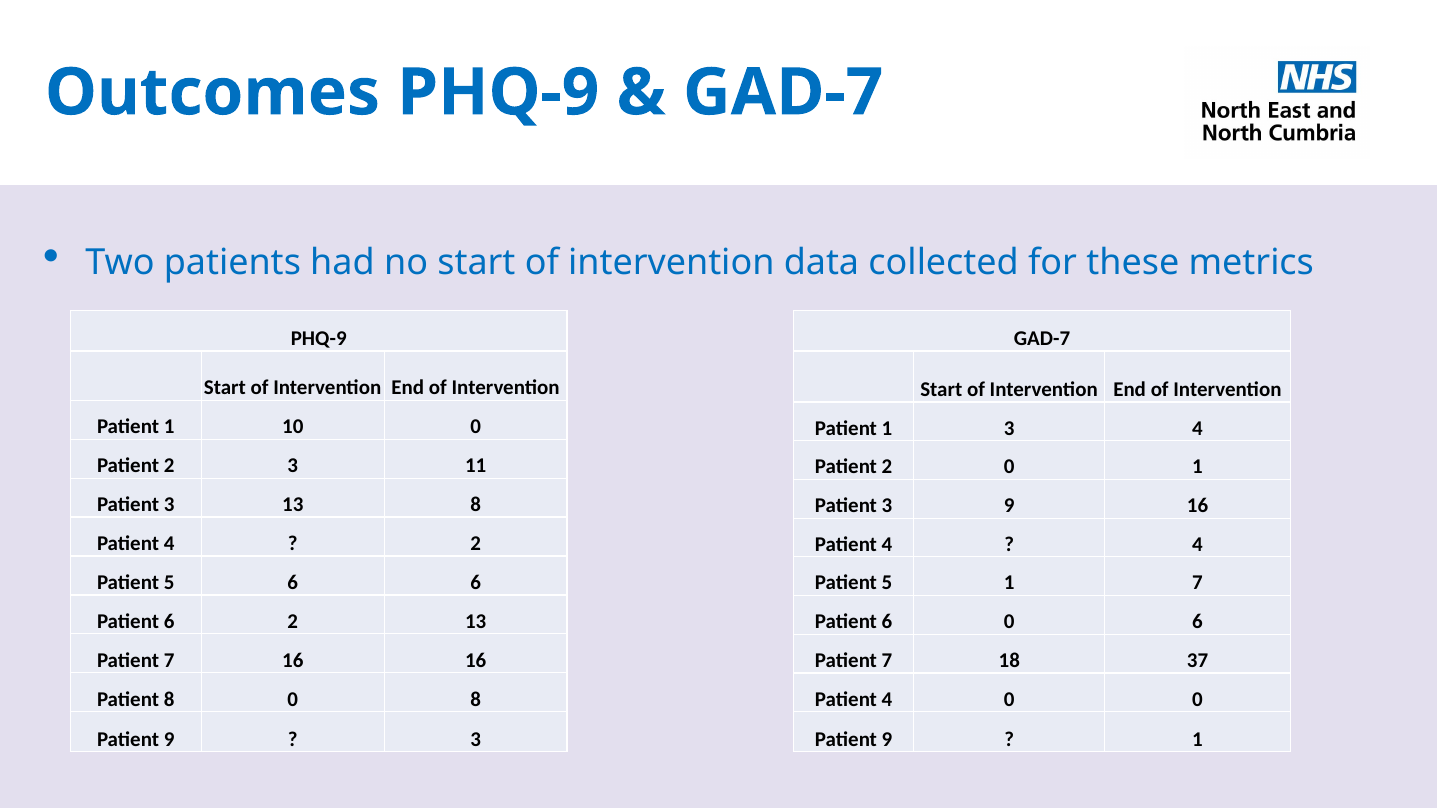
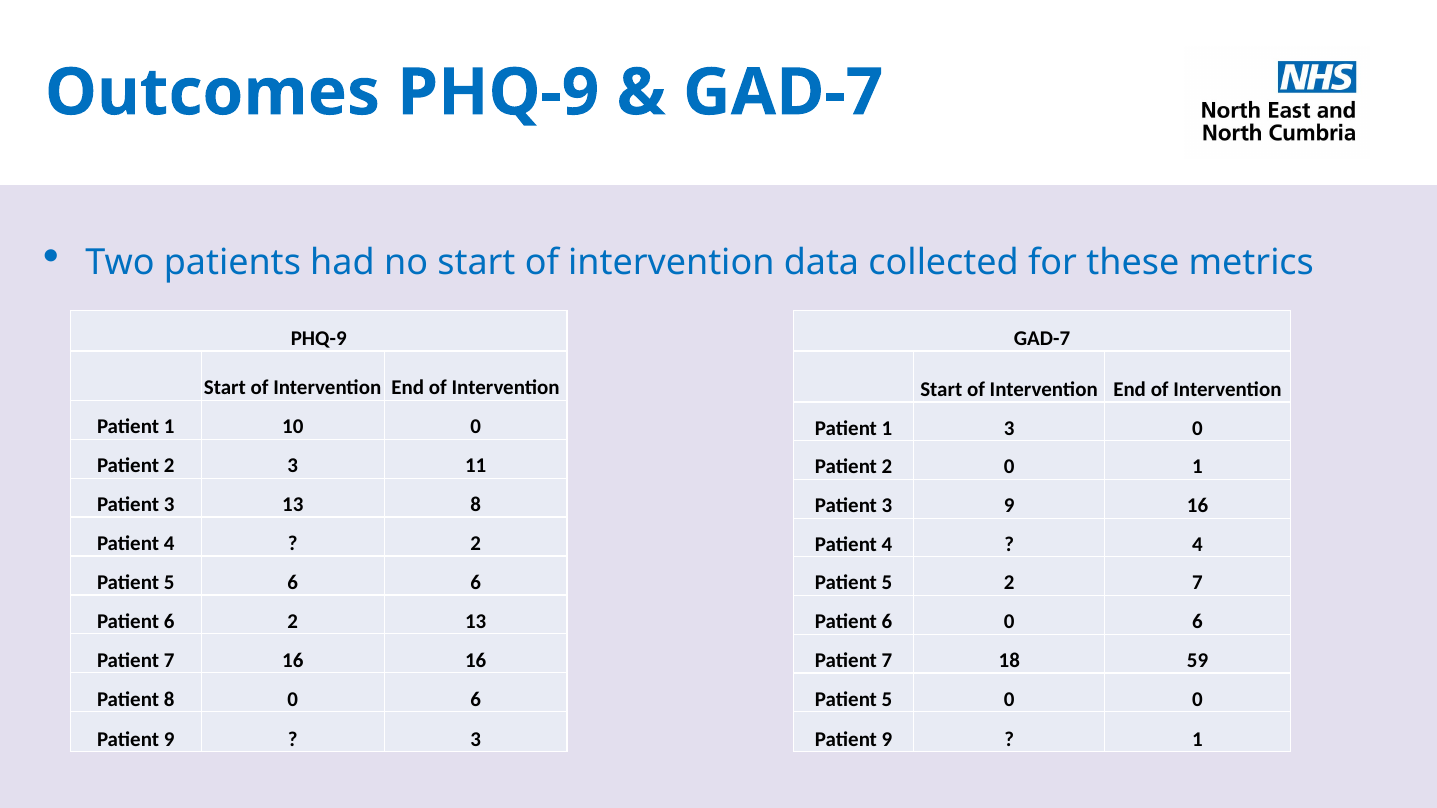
3 4: 4 -> 0 (1198, 429)
5 1: 1 -> 2 (1009, 583)
37: 37 -> 59 (1198, 661)
8 0 8: 8 -> 6 (476, 699)
4: 4 -> 5 (887, 699)
